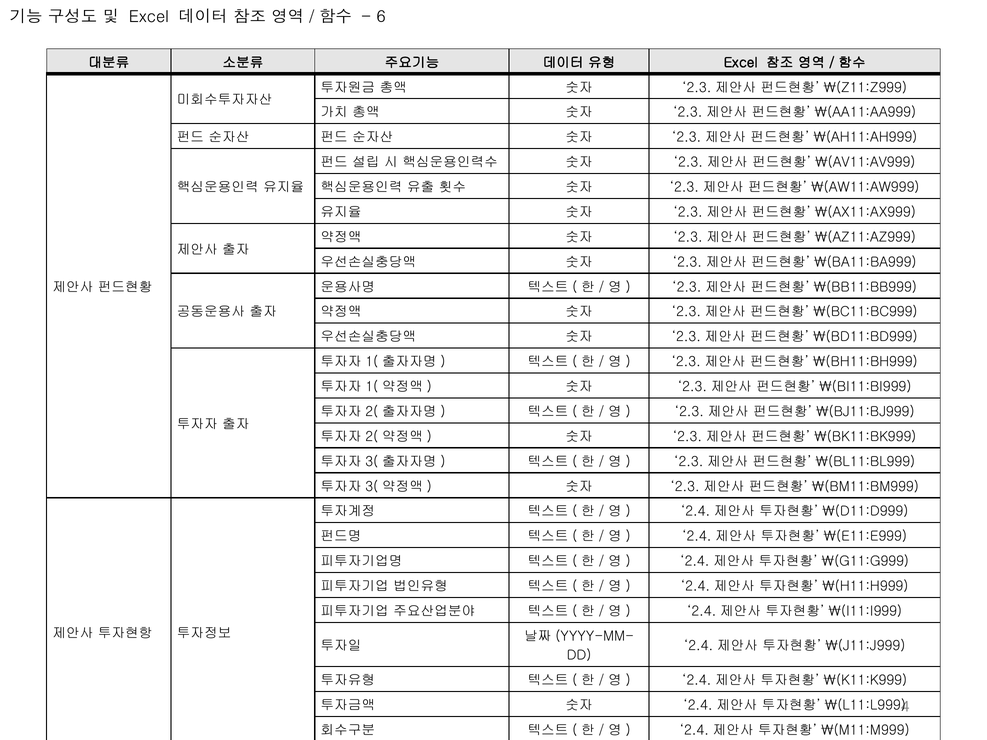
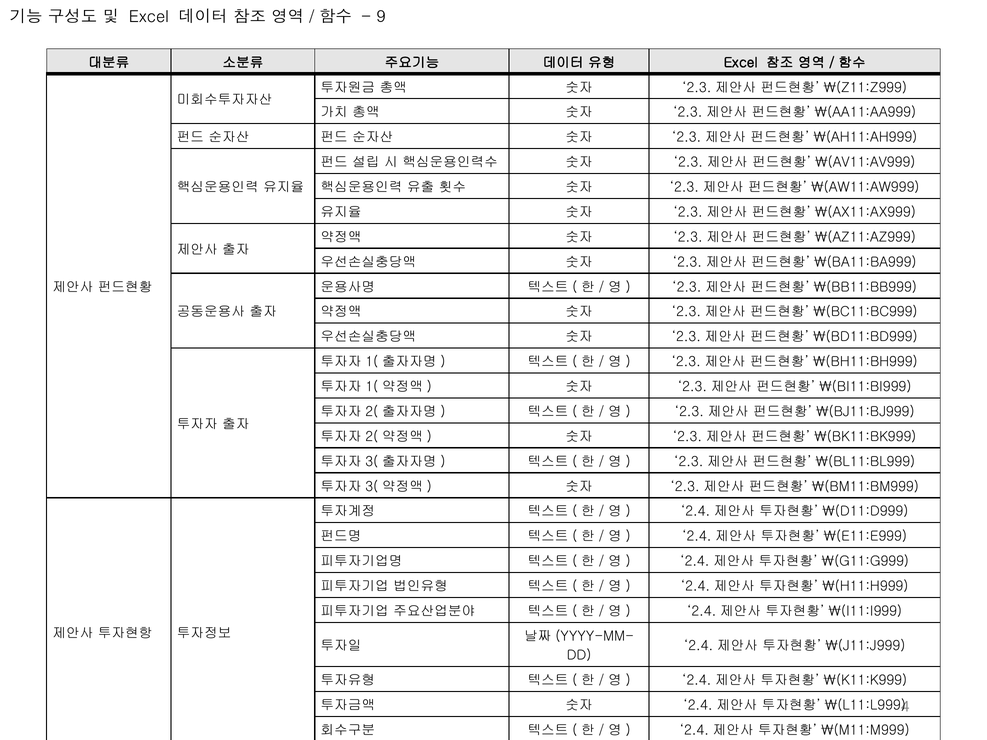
6: 6 -> 9 (381, 17)
